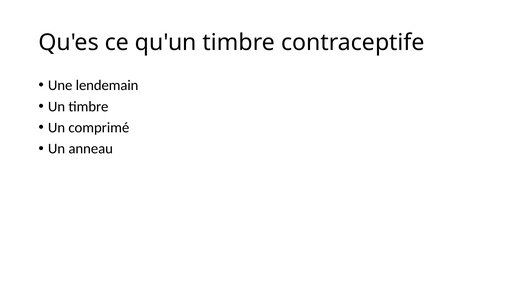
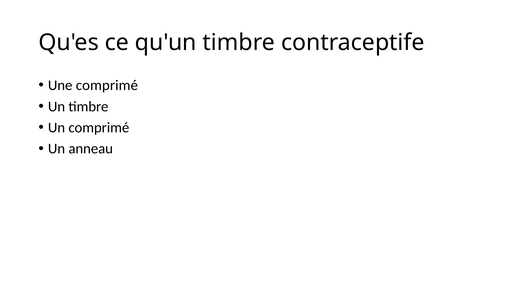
Une lendemain: lendemain -> comprimé (107, 85)
